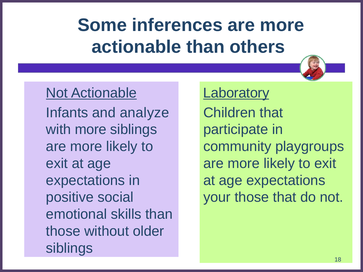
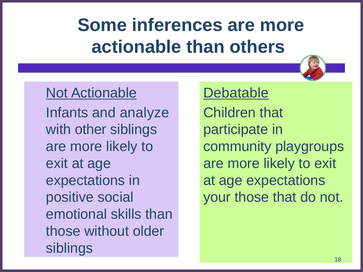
Laboratory: Laboratory -> Debatable (236, 93)
with more: more -> other (91, 130)
